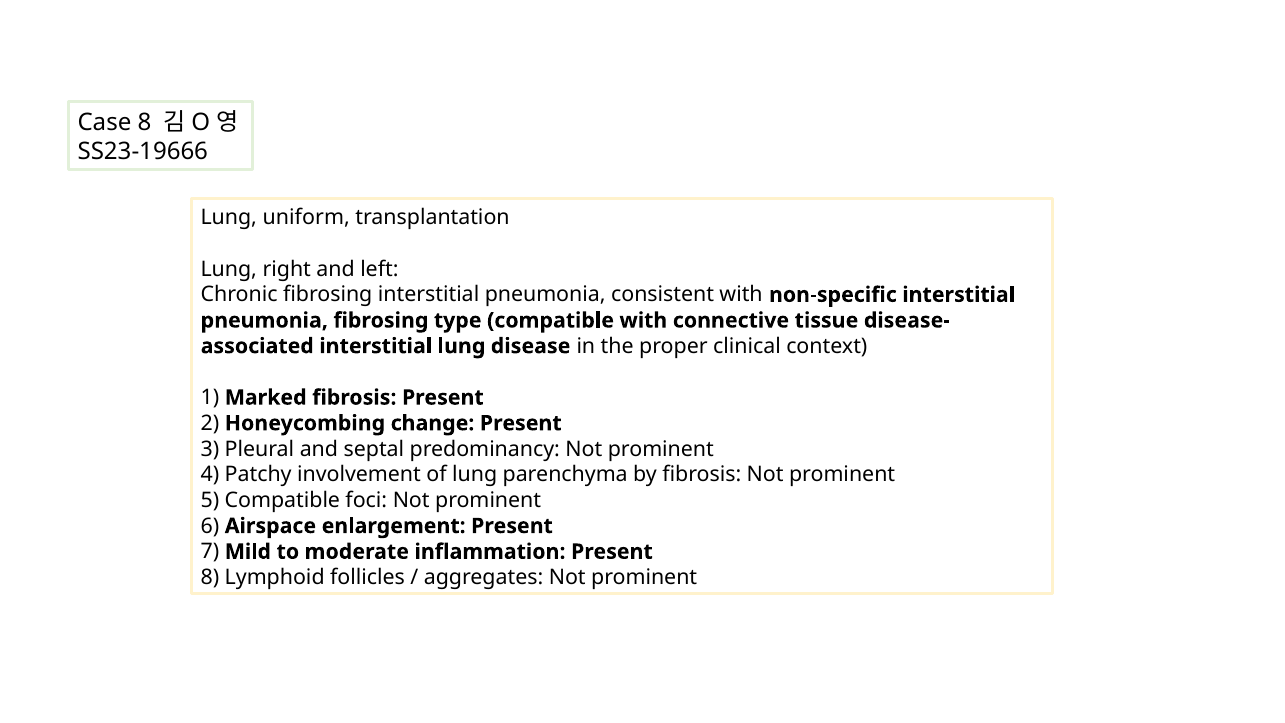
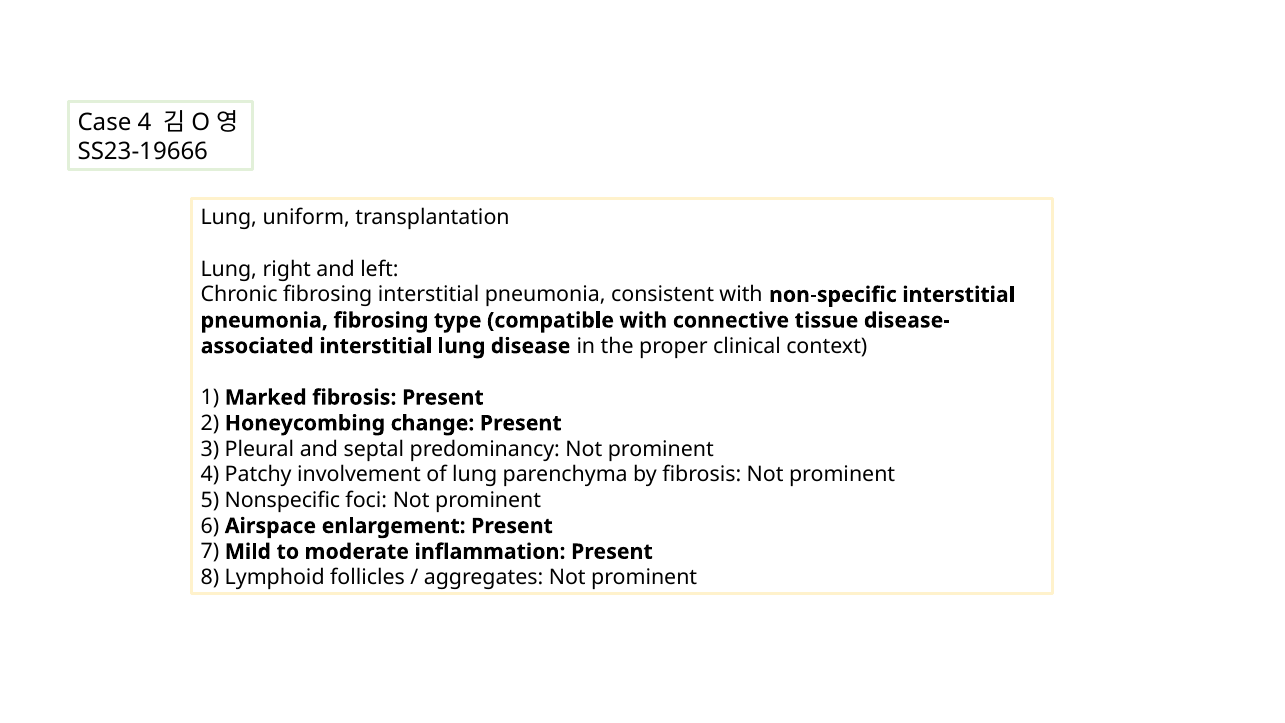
Case 8: 8 -> 4 (145, 123)
5 Compatible: Compatible -> Nonspecific (282, 500)
